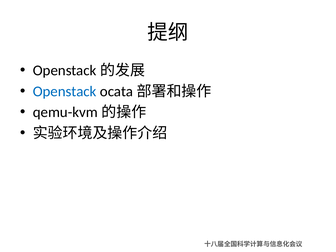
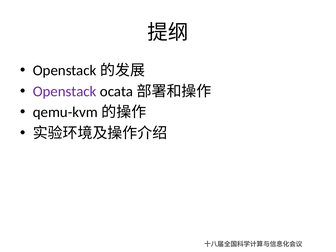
Openstack colour: blue -> purple (65, 91)
